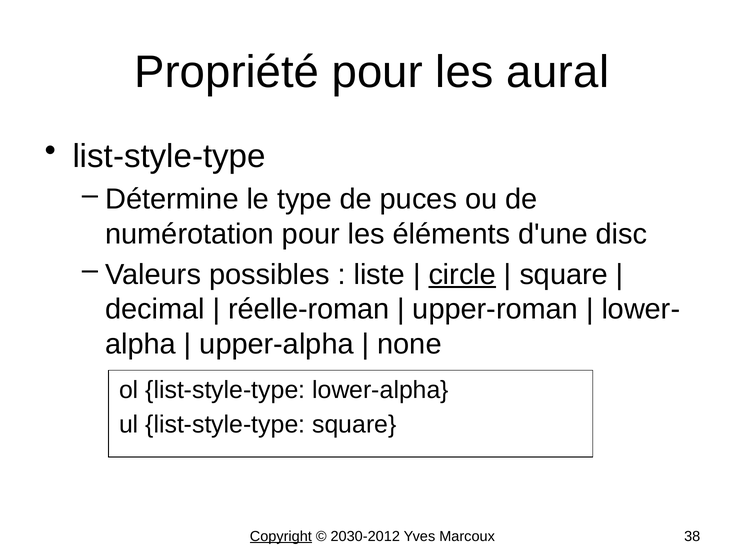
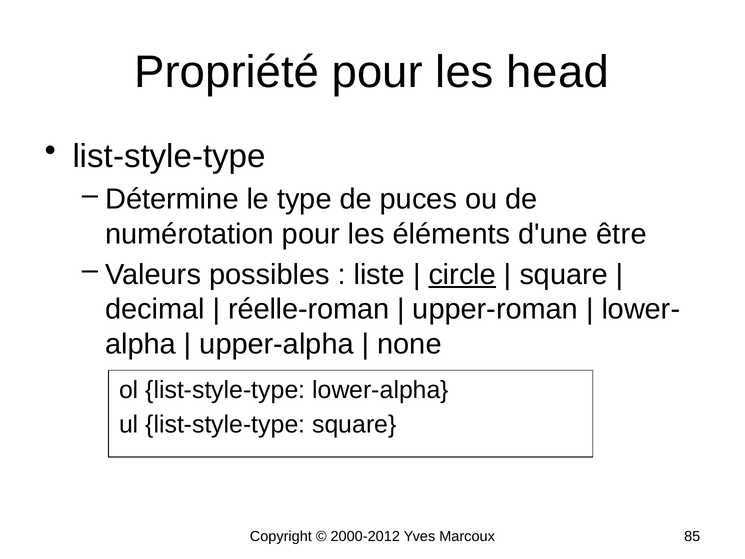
aural: aural -> head (558, 72)
disc: disc -> être (621, 234)
Copyright underline: present -> none (281, 536)
2030-2012: 2030-2012 -> 2000-2012 (365, 536)
38: 38 -> 85 (692, 536)
